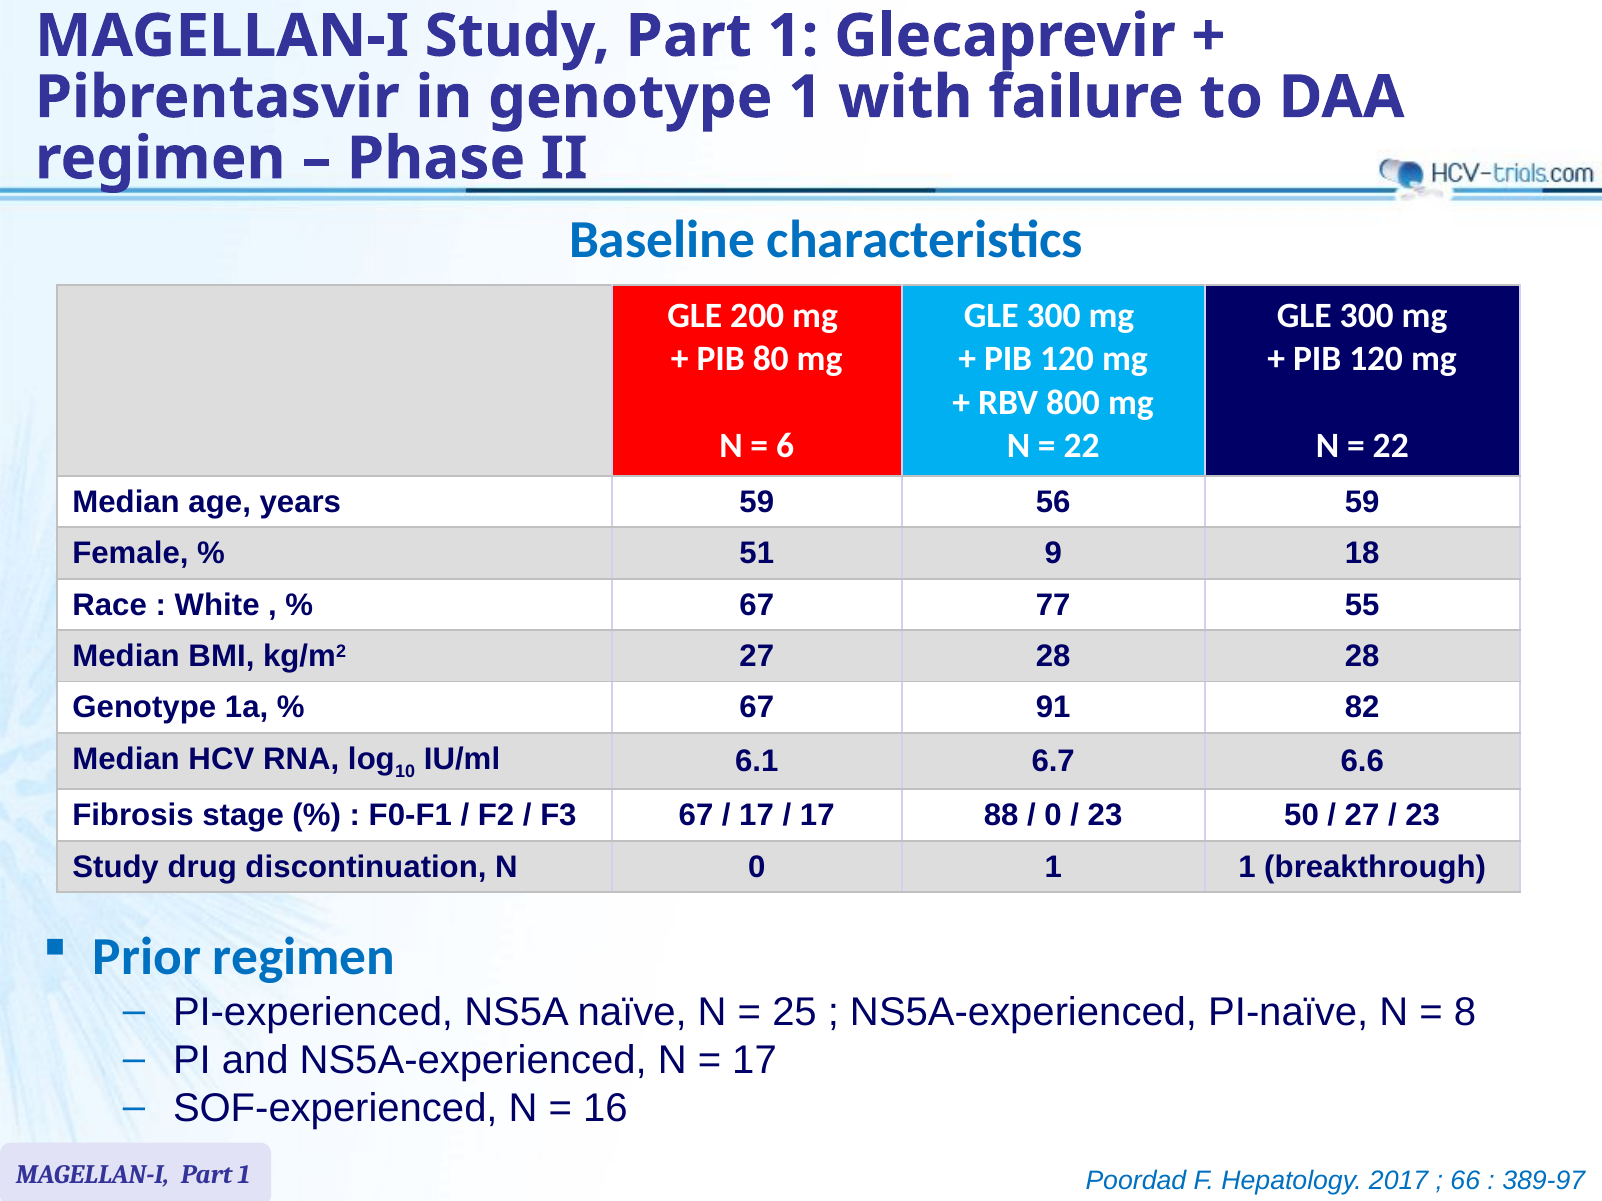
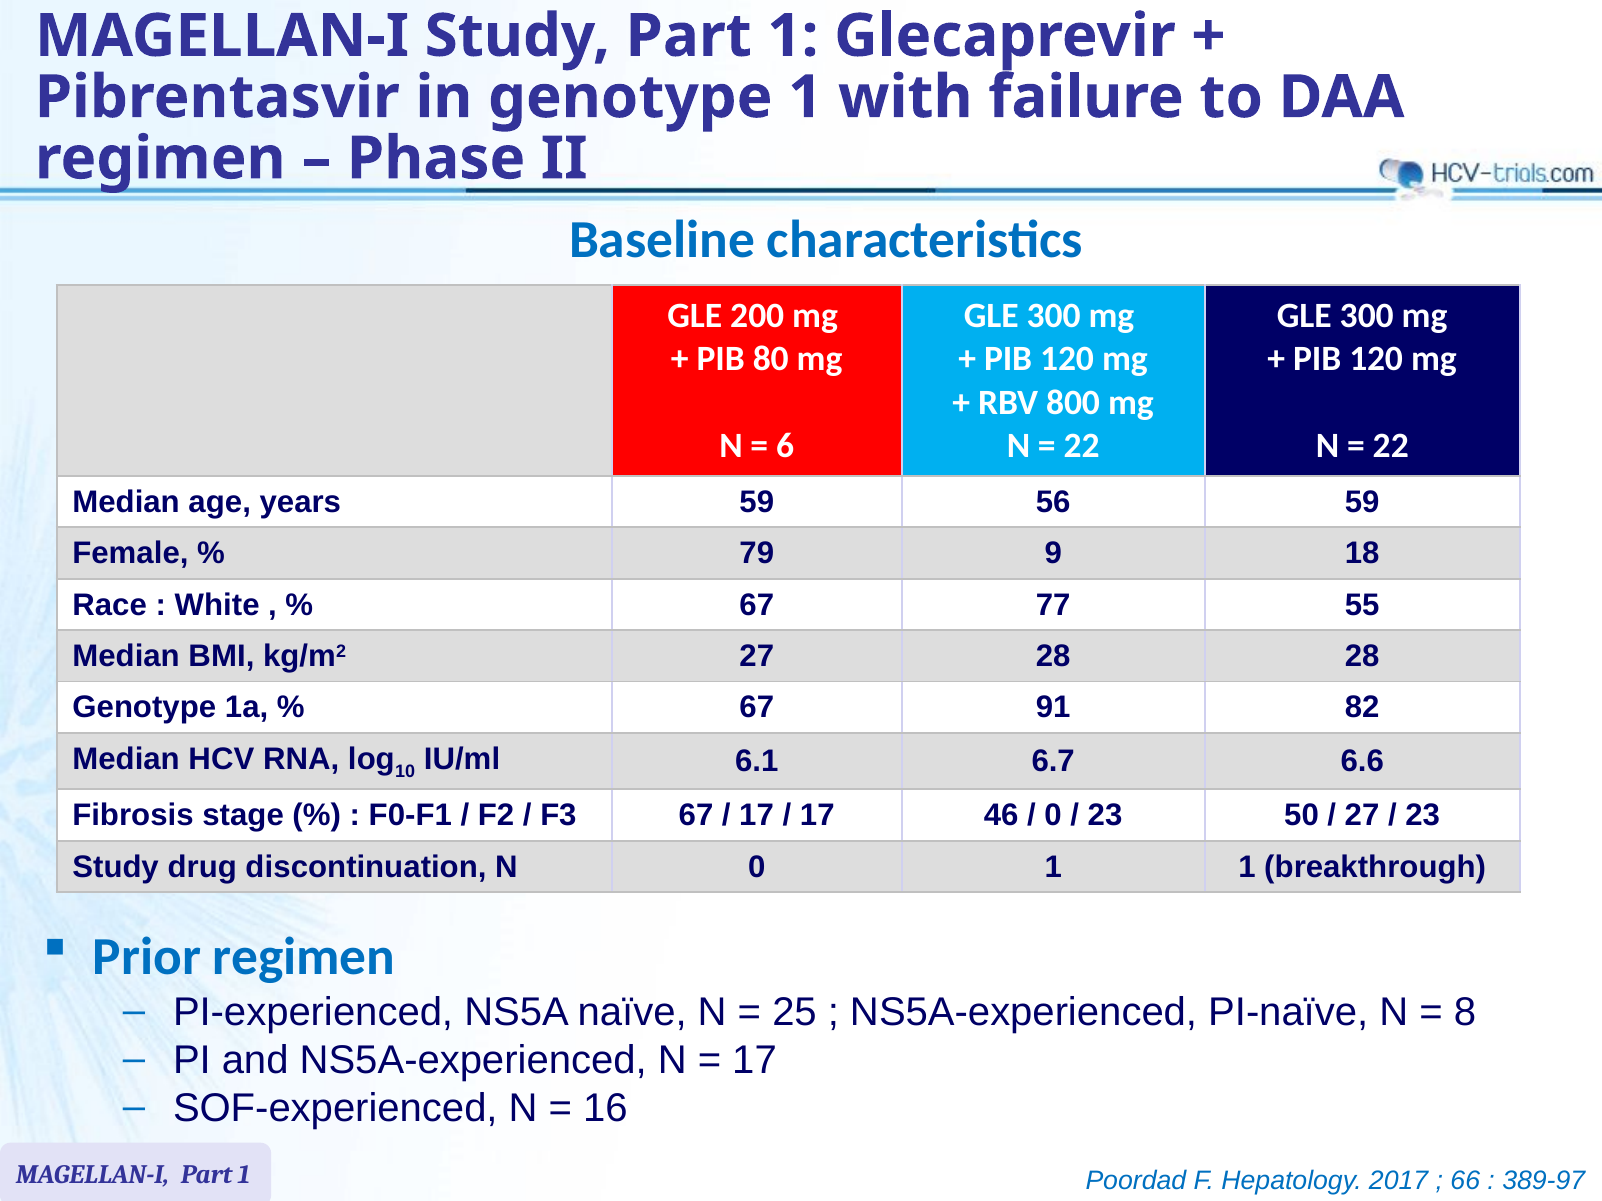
51: 51 -> 79 (757, 554)
88: 88 -> 46 (1001, 816)
